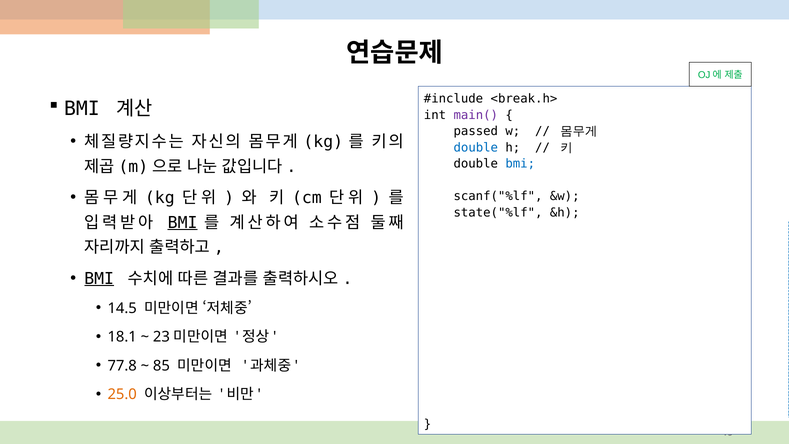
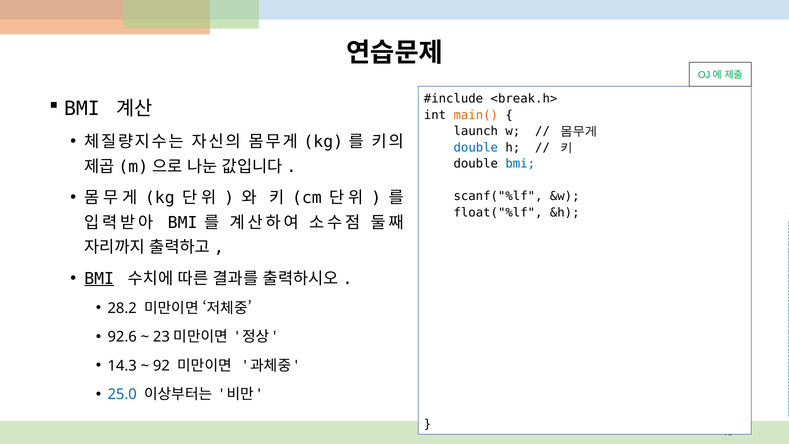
main( colour: purple -> orange (476, 115)
passed: passed -> launch (476, 131)
state("%lf: state("%lf -> float("%lf (498, 213)
BMI underline: present -> none (183, 223)
14.5: 14.5 -> 28.2 (122, 308)
18.1: 18.1 -> 92.6 (122, 337)
77.8: 77.8 -> 14.3 (122, 366)
85: 85 -> 92 (161, 366)
25.0 colour: orange -> blue (122, 394)
